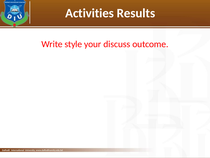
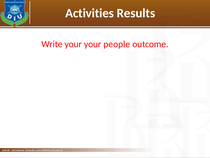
Write style: style -> your (73, 44)
discuss: discuss -> people (117, 44)
